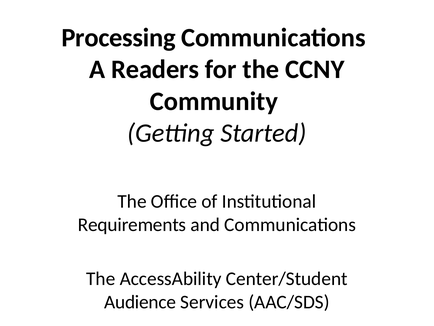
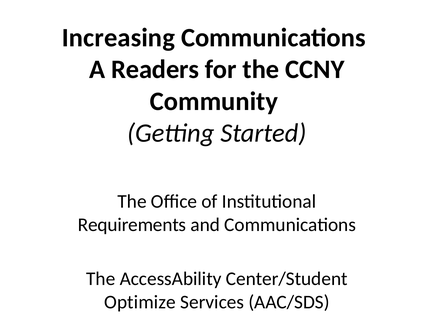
Processing: Processing -> Increasing (118, 38)
Audience: Audience -> Optimize (140, 302)
